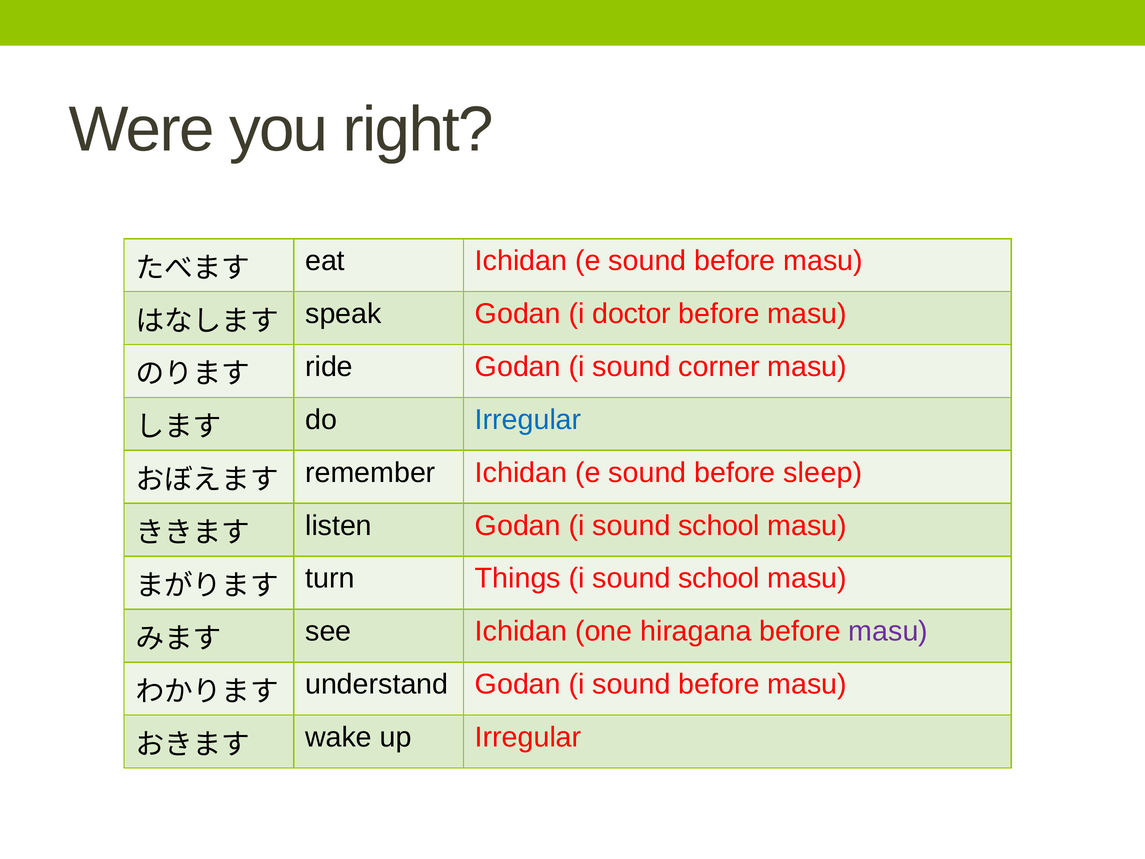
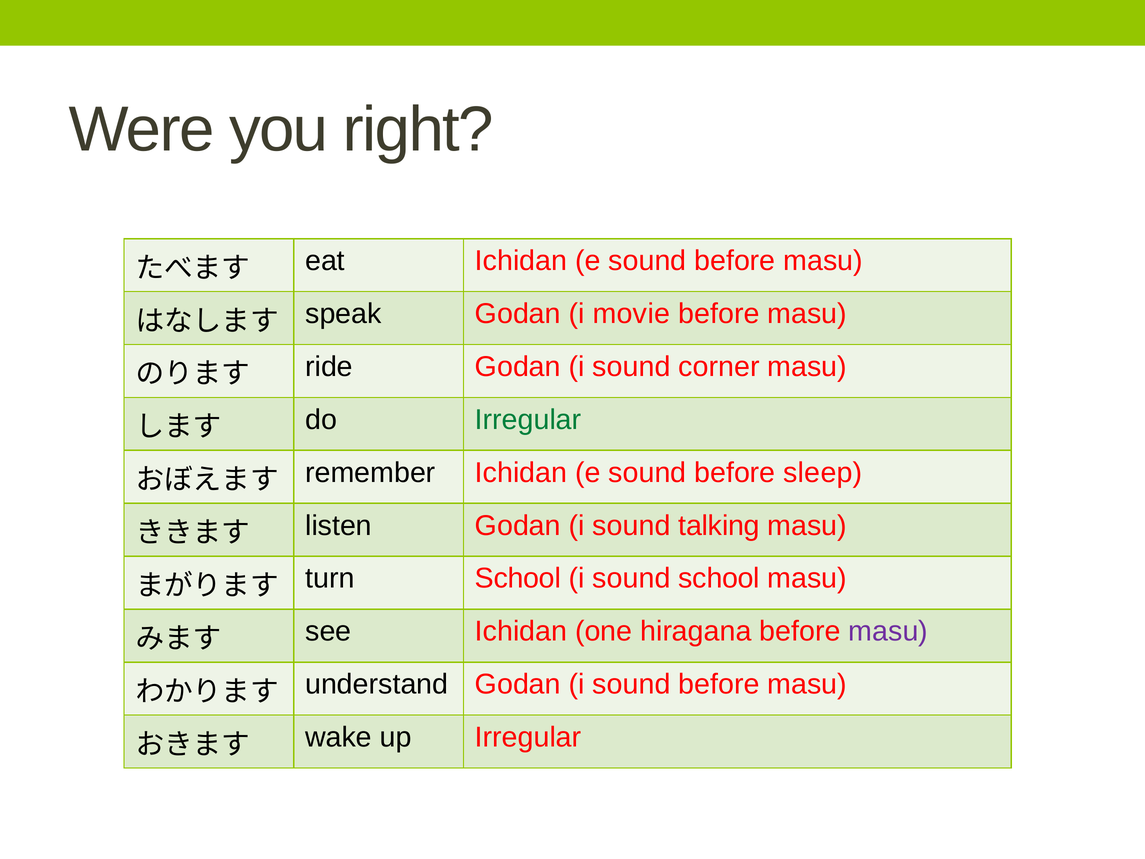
doctor: doctor -> movie (631, 314)
Irregular colour: blue -> green (528, 420)
Godan i sound school: school -> talking (719, 525)
turn Things: Things -> School (518, 578)
